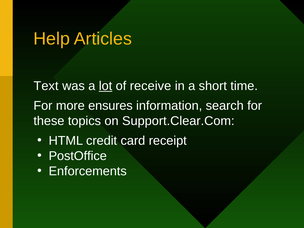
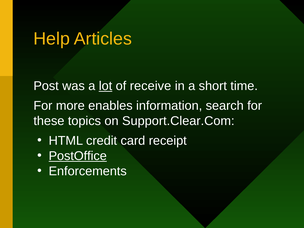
Text: Text -> Post (46, 86)
ensures: ensures -> enables (110, 106)
PostOffice underline: none -> present (78, 156)
